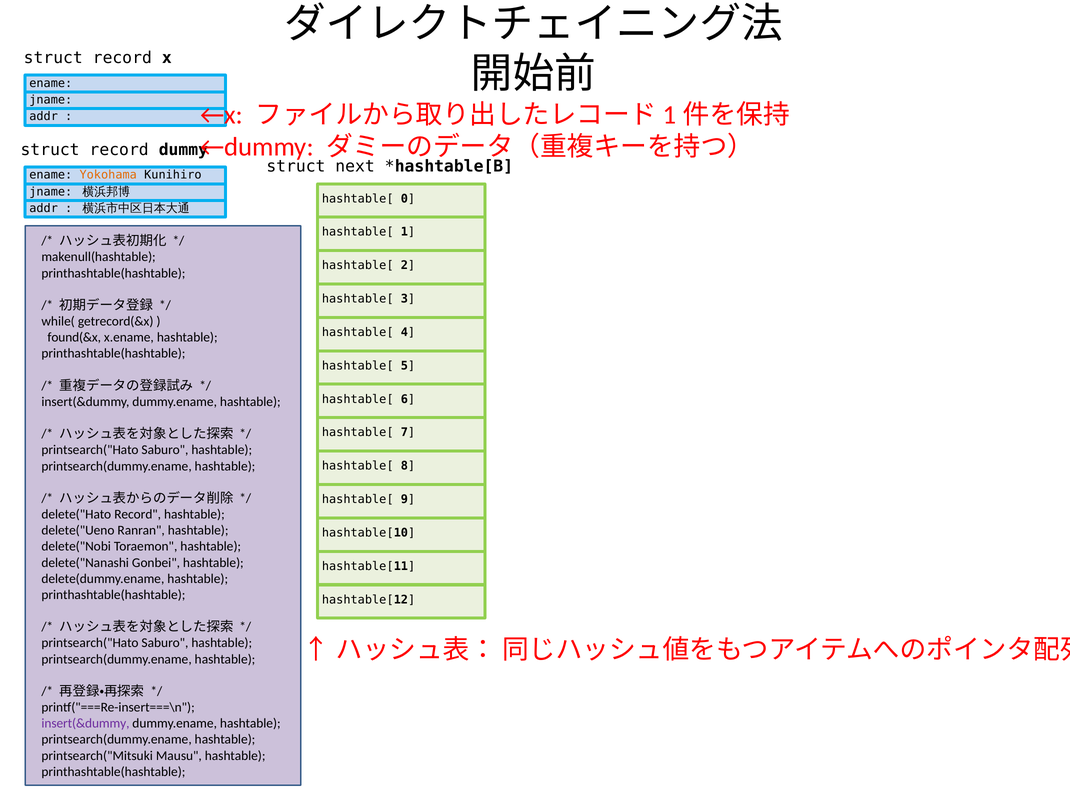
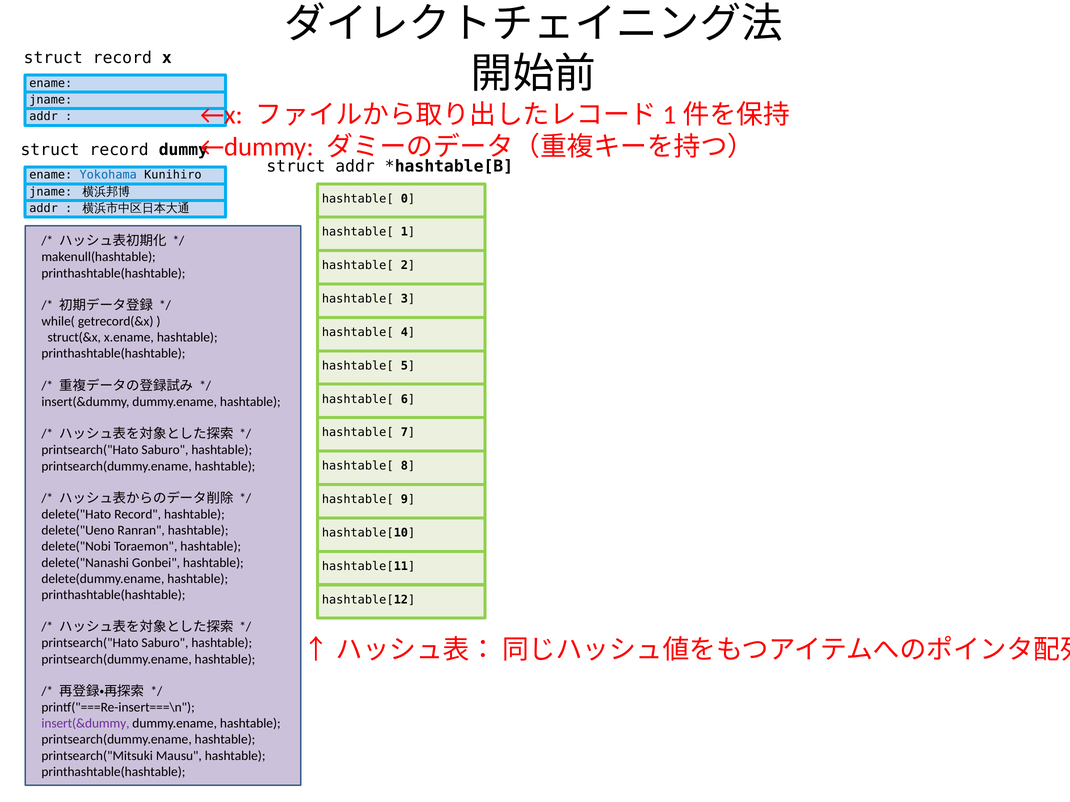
struct next: next -> addr (355, 167)
Yokohama colour: orange -> blue (108, 175)
found(&x: found(&x -> struct(&x (74, 338)
